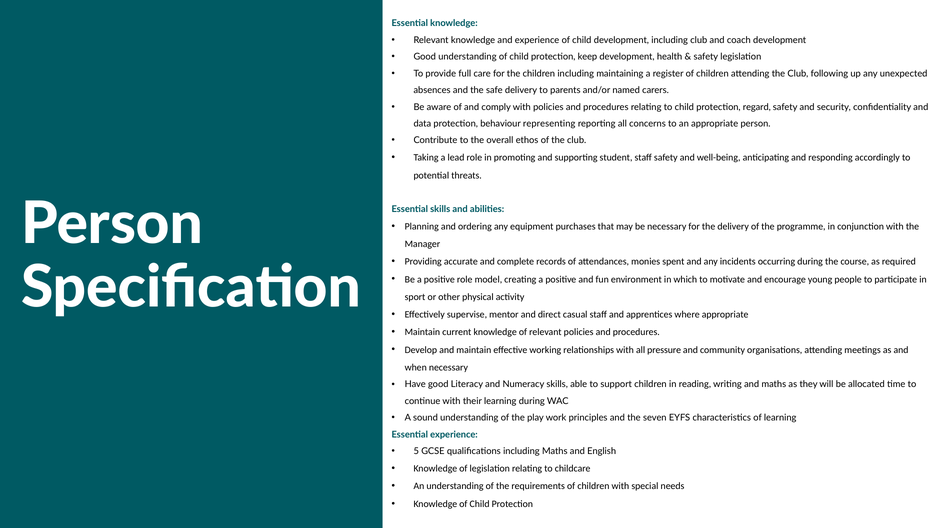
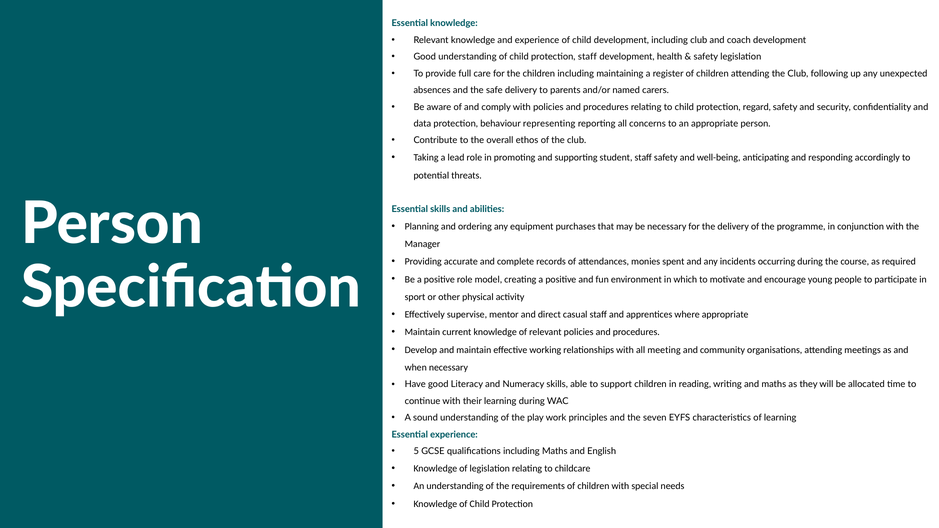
protection keep: keep -> staff (587, 57)
pressure: pressure -> meeting (664, 350)
